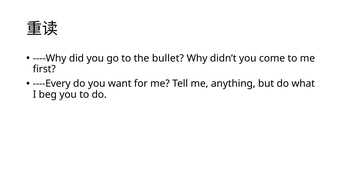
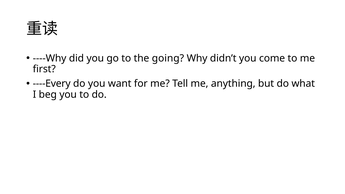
bullet: bullet -> going (168, 58)
